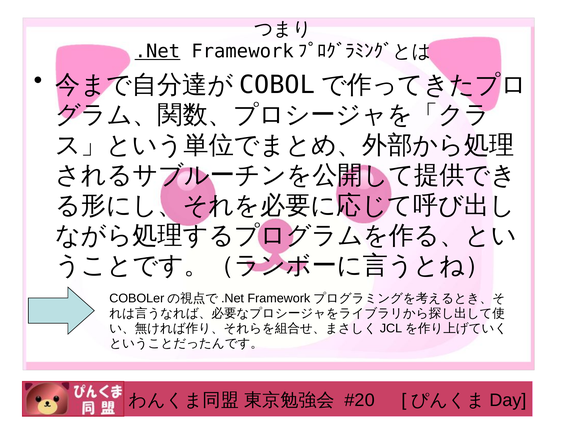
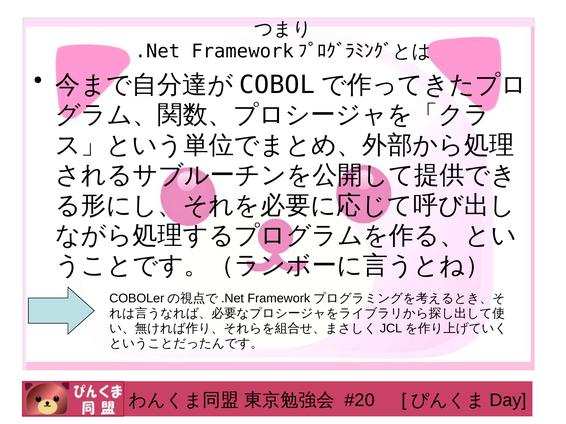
.Net underline: present -> none (158, 51)
